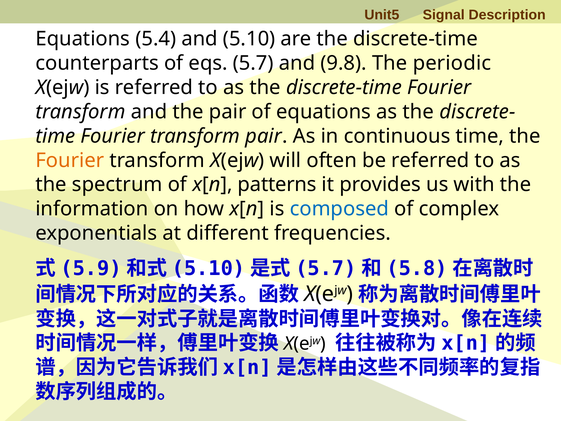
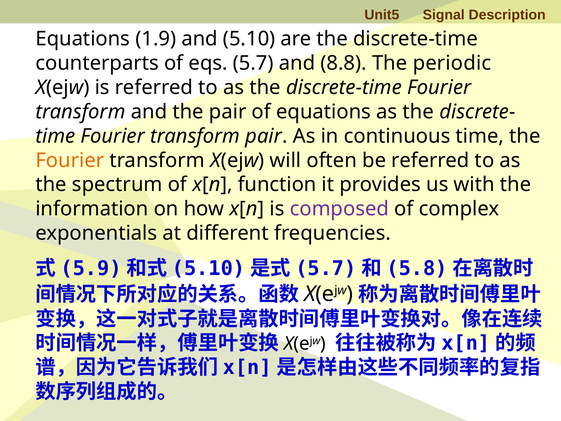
5.4: 5.4 -> 1.9 (156, 39)
9.8: 9.8 -> 8.8 (344, 63)
patterns: patterns -> function (277, 185)
composed colour: blue -> purple (339, 209)
